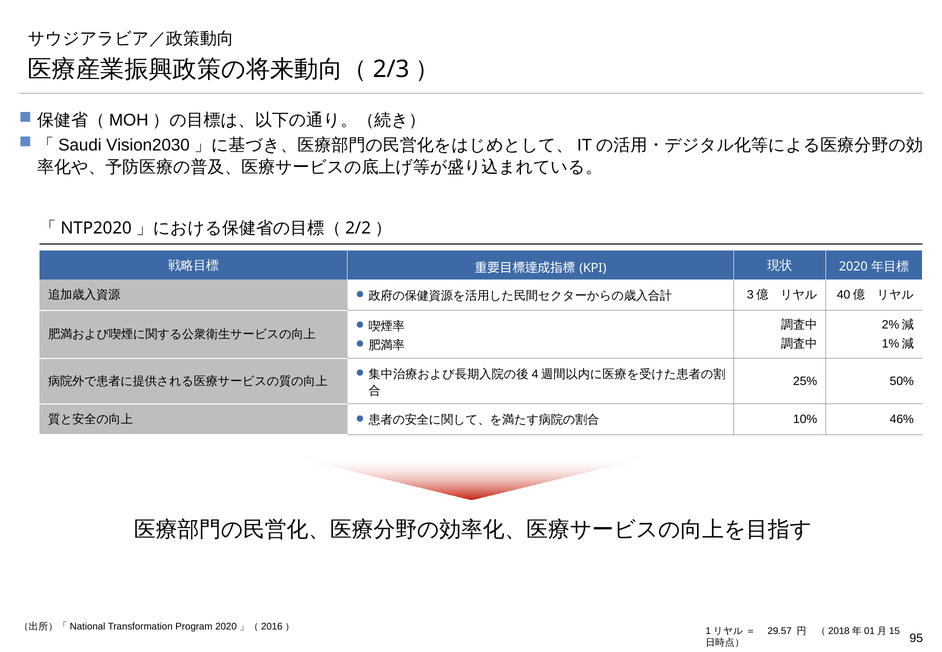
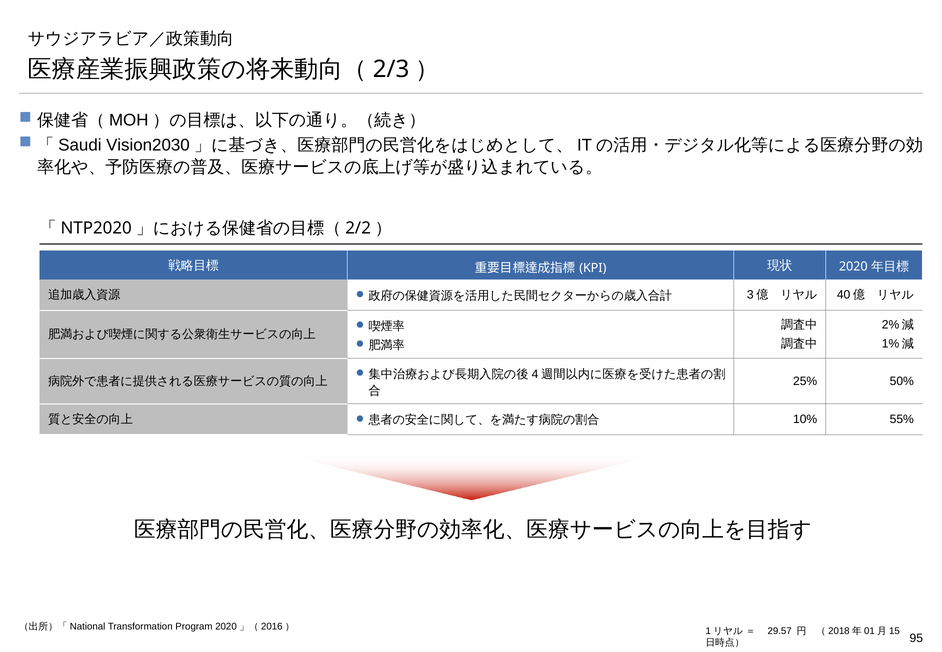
46%: 46% -> 55% (902, 419)
